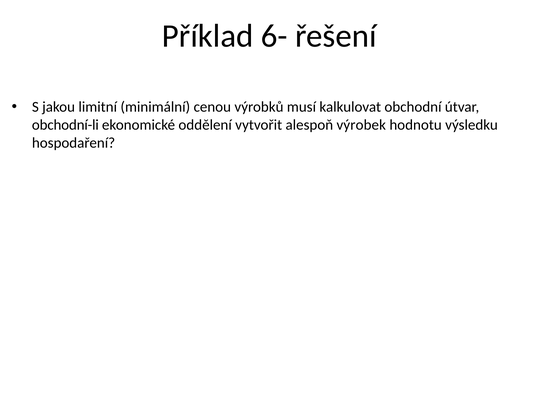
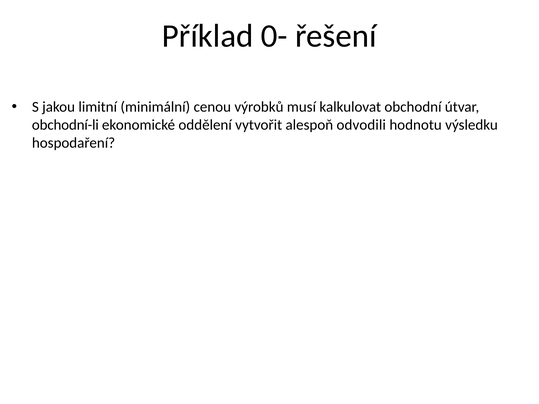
6-: 6- -> 0- (274, 36)
výrobek: výrobek -> odvodili (361, 125)
